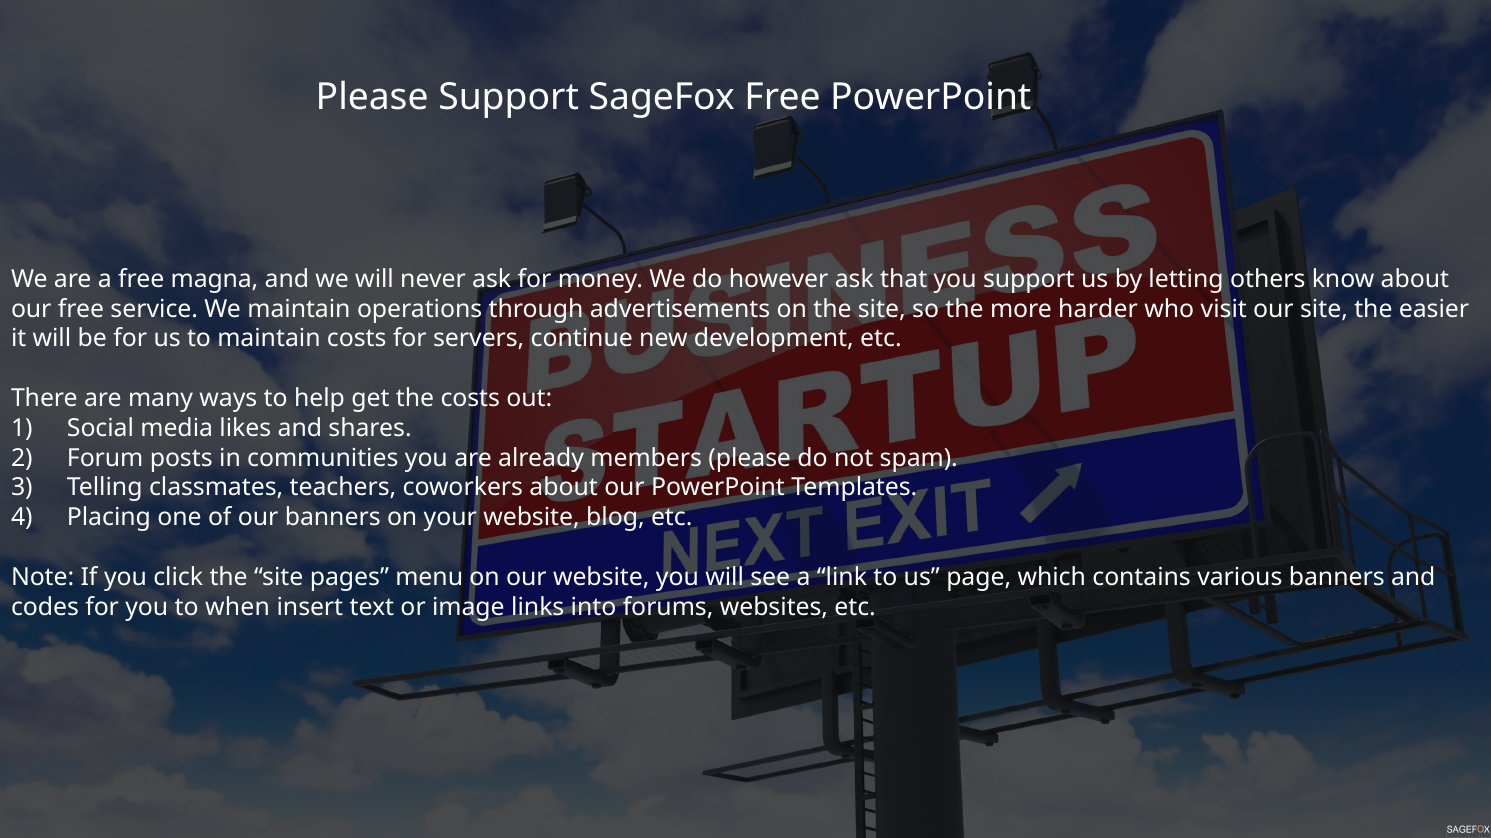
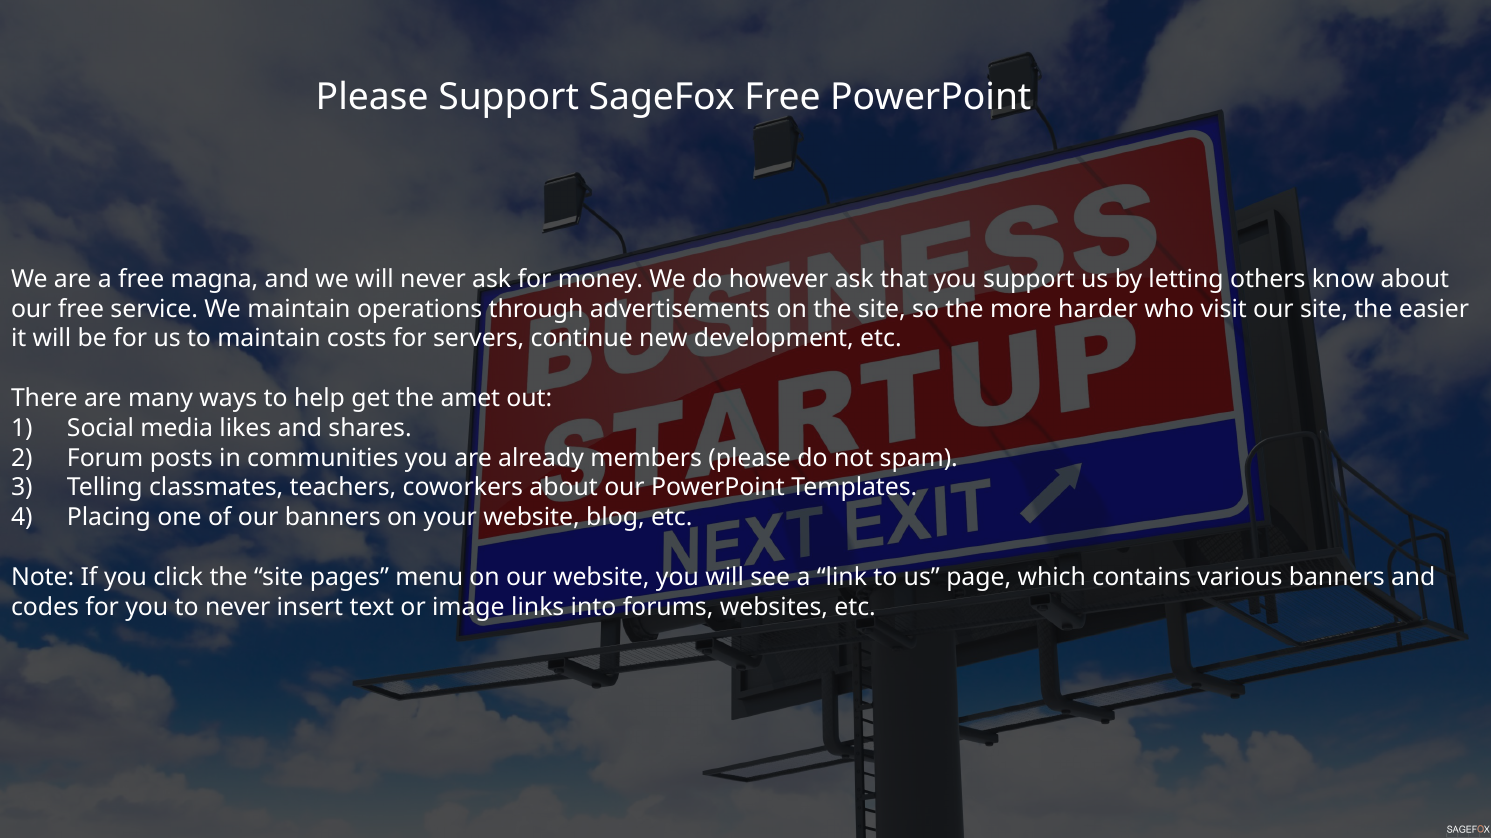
the costs: costs -> amet (470, 399)
to when: when -> never (238, 607)
